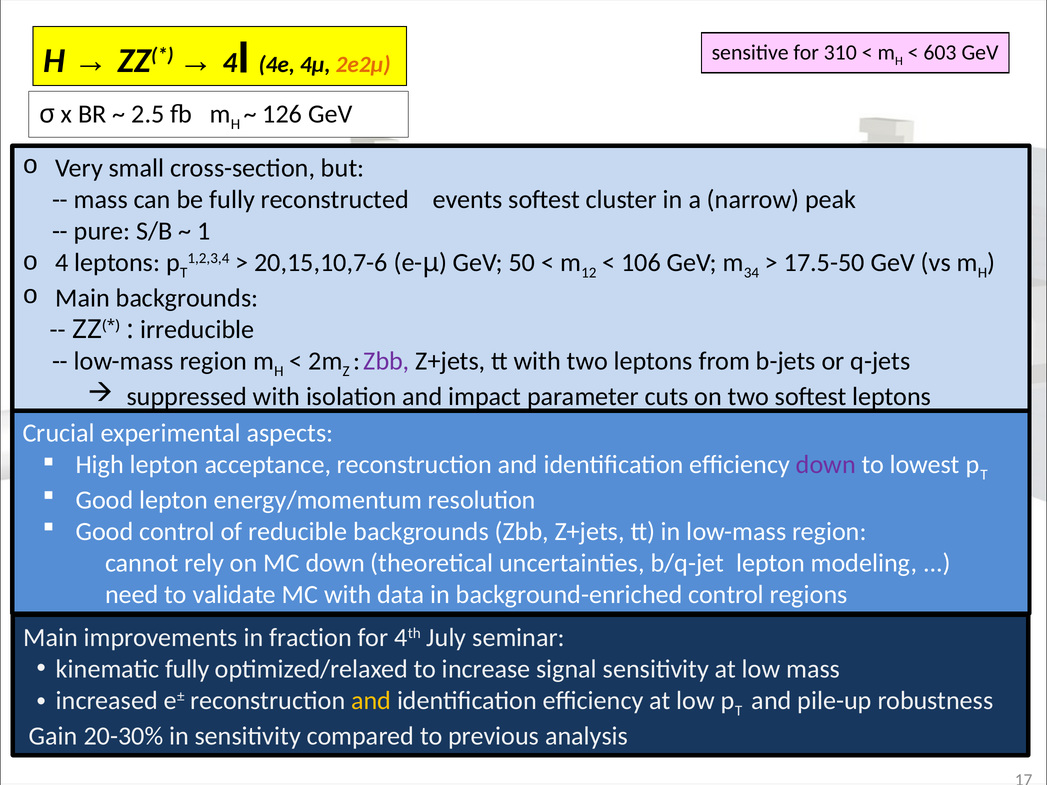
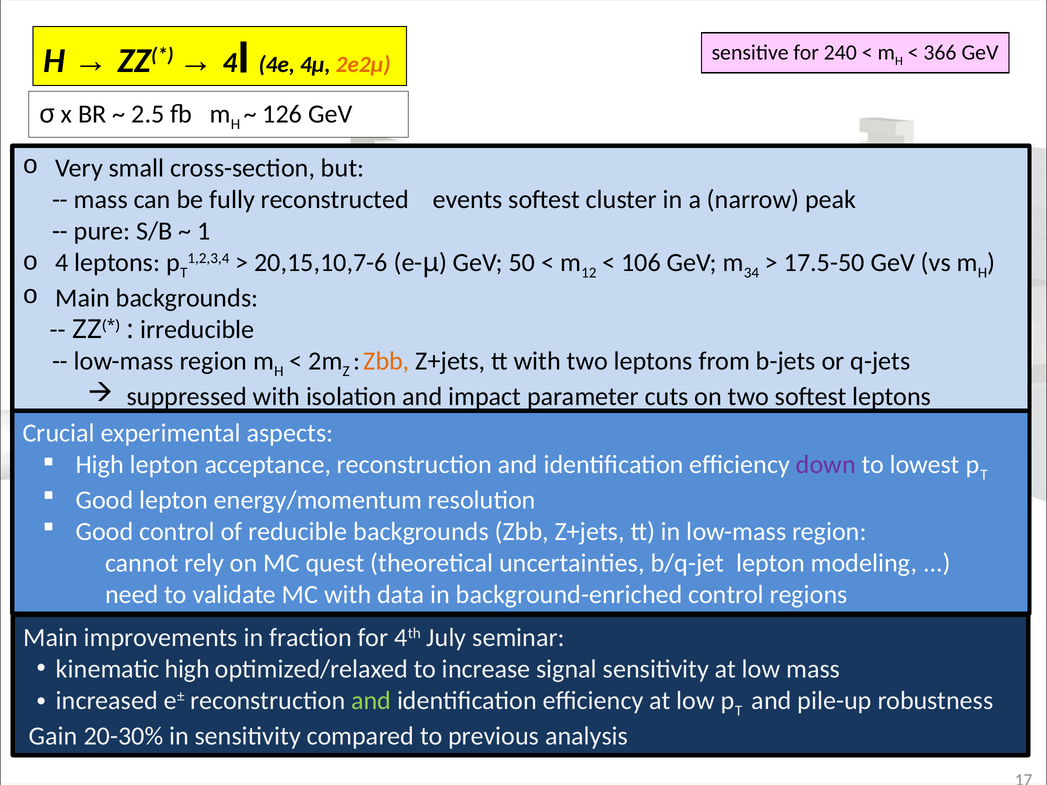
310: 310 -> 240 (840, 53)
603: 603 -> 366 (940, 53)
Zbb colour: purple -> orange (386, 361)
MC down: down -> quest (335, 563)
kinematic fully: fully -> high (187, 669)
and colour: yellow -> light green (371, 701)
